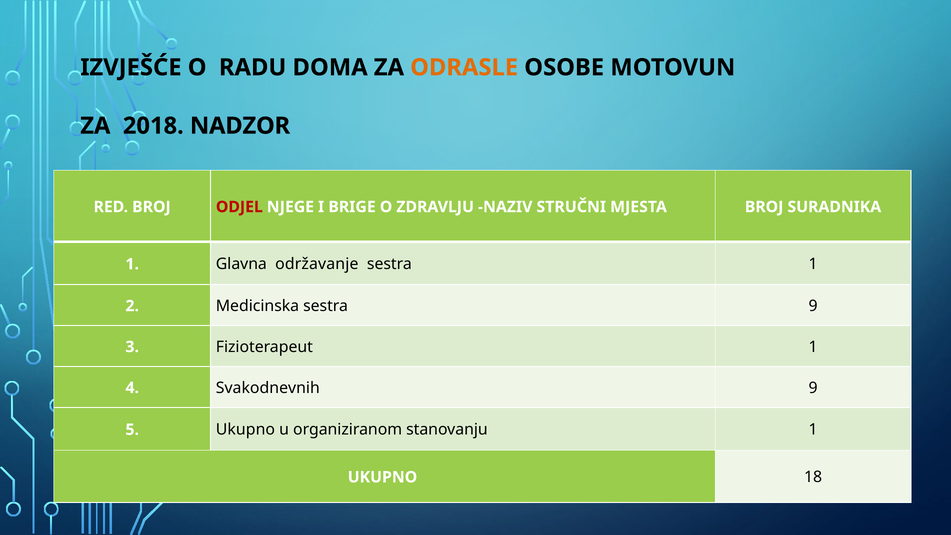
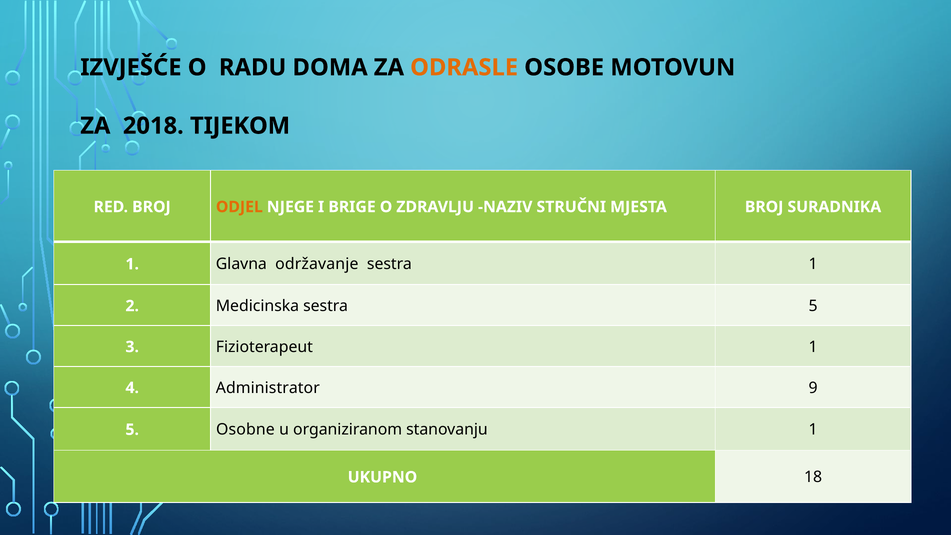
NADZOR: NADZOR -> TIJEKOM (240, 126)
ODJEL colour: red -> orange (239, 207)
sestra 9: 9 -> 5 (813, 306)
Svakodnevnih: Svakodnevnih -> Administrator (268, 388)
5 Ukupno: Ukupno -> Osobne (245, 430)
